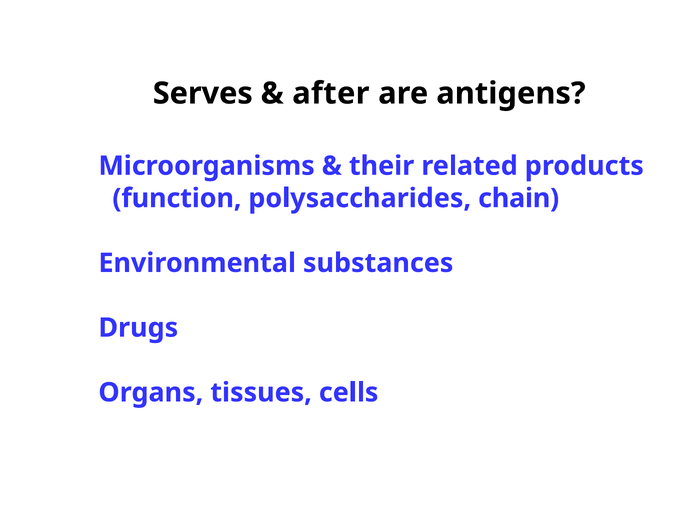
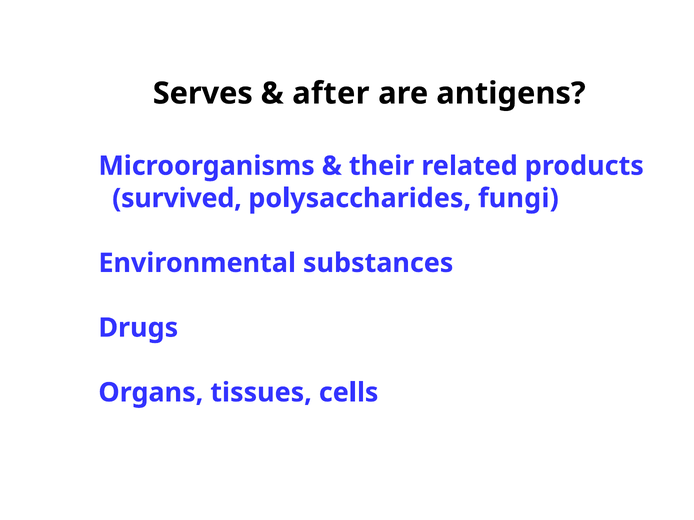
function: function -> survived (177, 198)
chain: chain -> fungi (518, 198)
